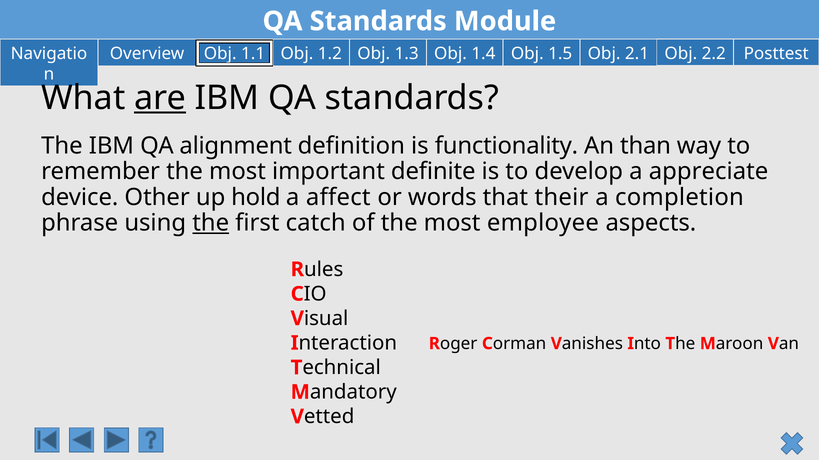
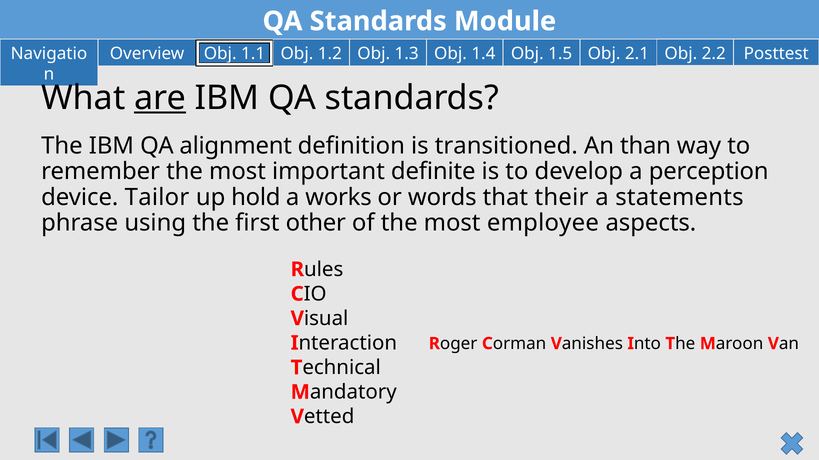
functionality: functionality -> transitioned (506, 146)
appreciate: appreciate -> perception (709, 172)
Other: Other -> Tailor (157, 197)
affect: affect -> works (339, 197)
completion: completion -> statements (679, 197)
the underline: present -> none (211, 223)
catch: catch -> other (316, 223)
